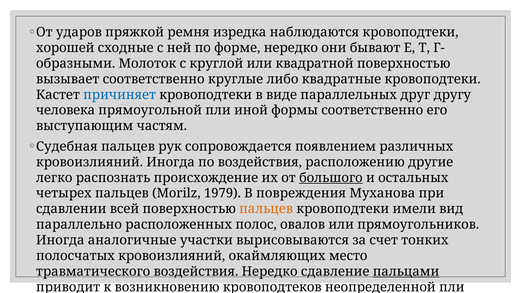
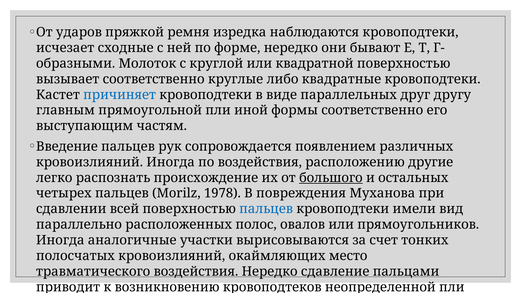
хорошей: хорошей -> исчезает (65, 48)
человека: человека -> главным (65, 110)
Судебная: Судебная -> Введение (67, 147)
1979: 1979 -> 1978 (222, 193)
пальцев colour: orange -> blue (266, 209)
пальцами underline: present -> none (406, 272)
